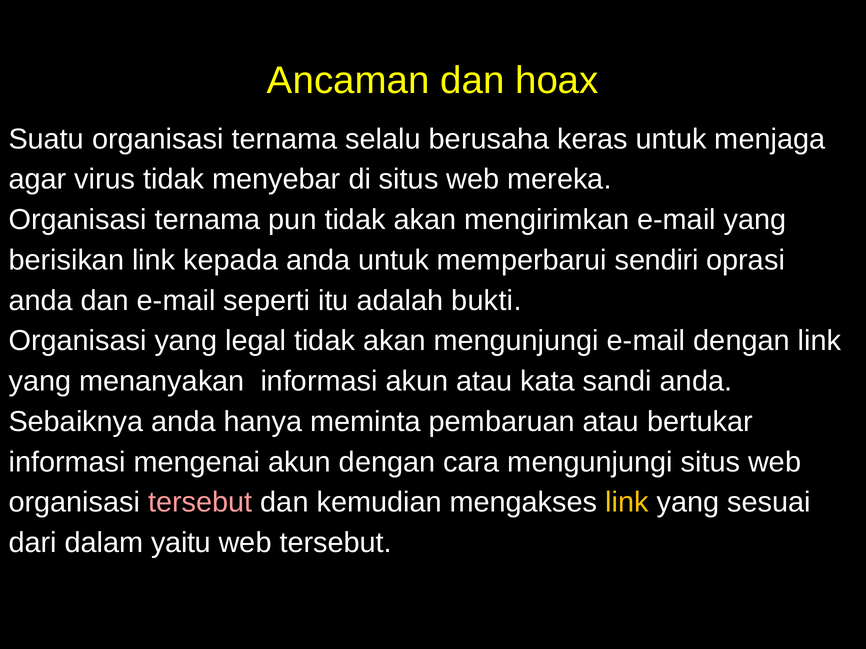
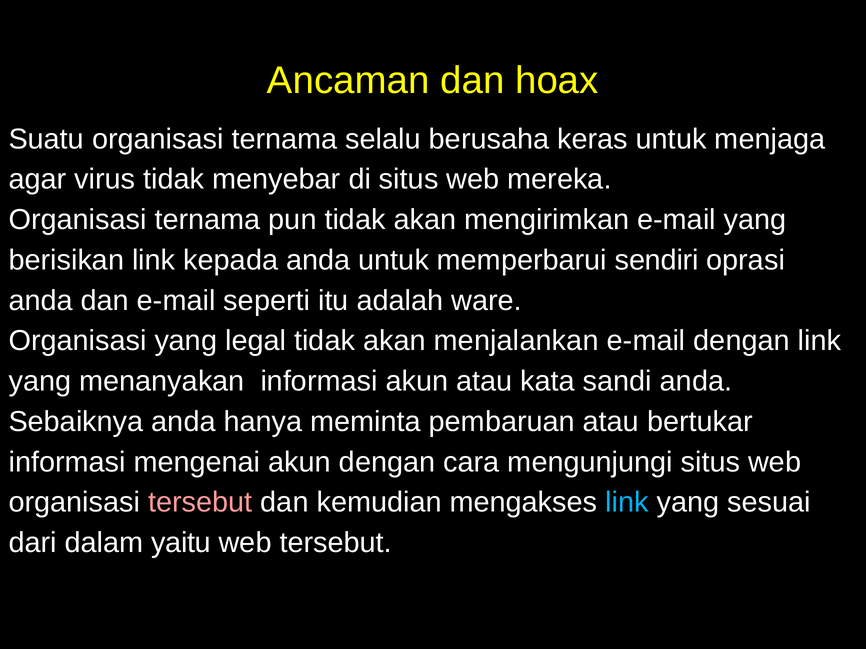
bukti: bukti -> ware (487, 301)
akan mengunjungi: mengunjungi -> menjalankan (516, 341)
link colour: yellow -> light blue (627, 503)
